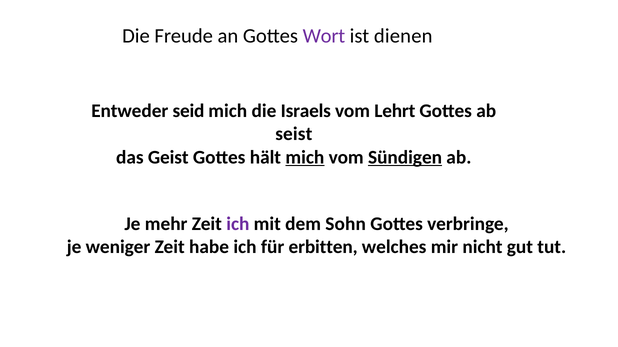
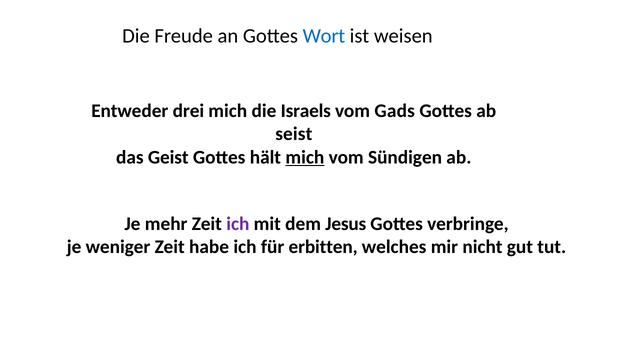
Wort colour: purple -> blue (324, 36)
dienen: dienen -> weisen (403, 36)
seid: seid -> drei (188, 111)
Lehrt: Lehrt -> Gads (395, 111)
Sündigen underline: present -> none (405, 158)
Sohn: Sohn -> Jesus (346, 224)
